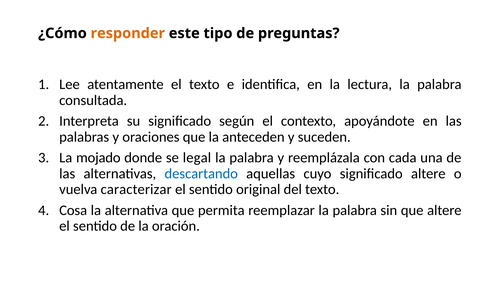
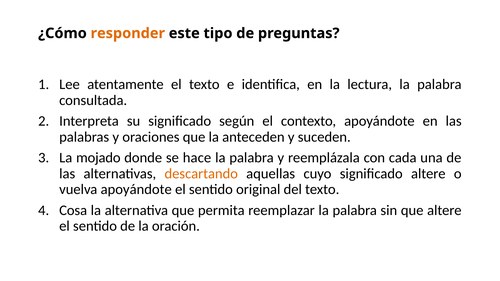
legal: legal -> hace (197, 158)
descartando colour: blue -> orange (201, 174)
vuelva caracterizar: caracterizar -> apoyándote (136, 189)
